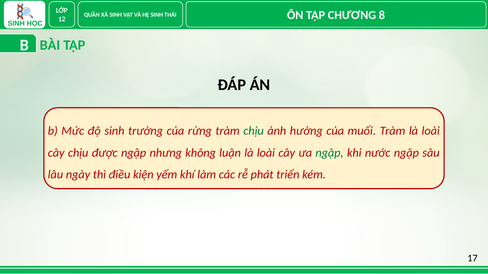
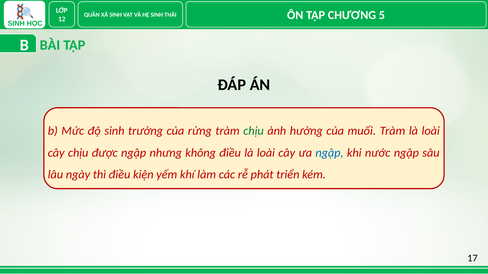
8: 8 -> 5 (382, 15)
không luận: luận -> điều (230, 153)
ngập colour: green -> blue (329, 153)
